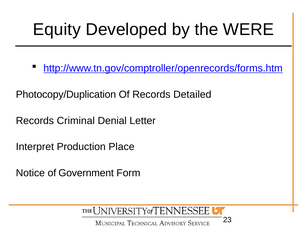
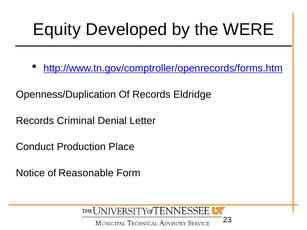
Photocopy/Duplication: Photocopy/Duplication -> Openness/Duplication (66, 95)
Detailed: Detailed -> Eldridge (192, 95)
Interpret: Interpret -> Conduct (35, 147)
Government: Government -> Reasonable (86, 173)
